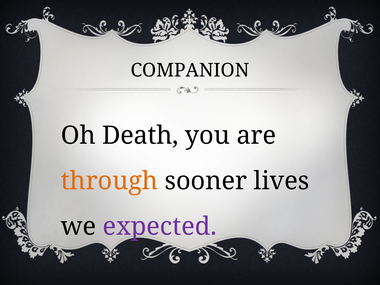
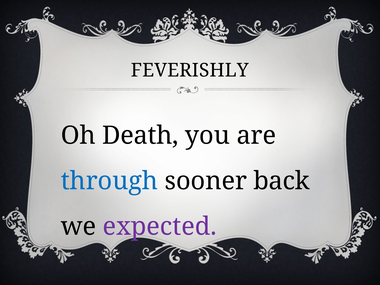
COMPANION: COMPANION -> FEVERISHLY (190, 70)
through colour: orange -> blue (109, 181)
lives: lives -> back (282, 181)
